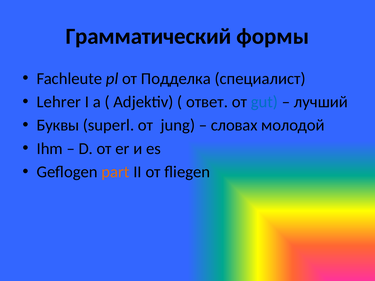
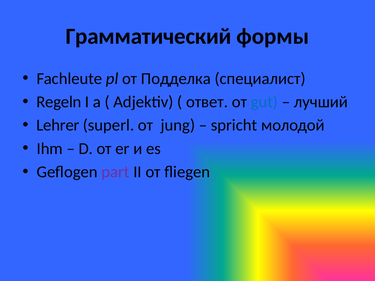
Lehrer: Lehrer -> Regeln (59, 102)
Буквы: Буквы -> Lehrer (58, 125)
словах: словах -> spricht (234, 125)
part colour: orange -> purple (115, 172)
